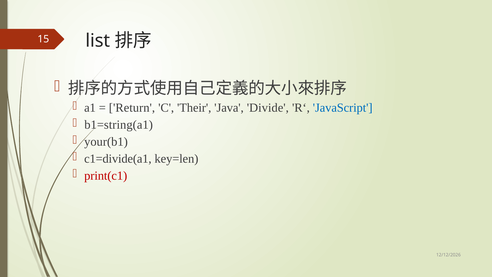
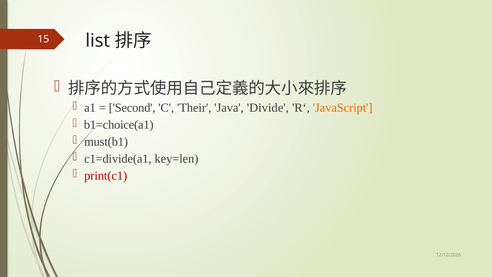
Return: Return -> Second (132, 108)
JavaScript colour: blue -> orange (343, 108)
b1=string(a1: b1=string(a1 -> b1=choice(a1 (119, 125)
your(b1: your(b1 -> must(b1 (106, 142)
